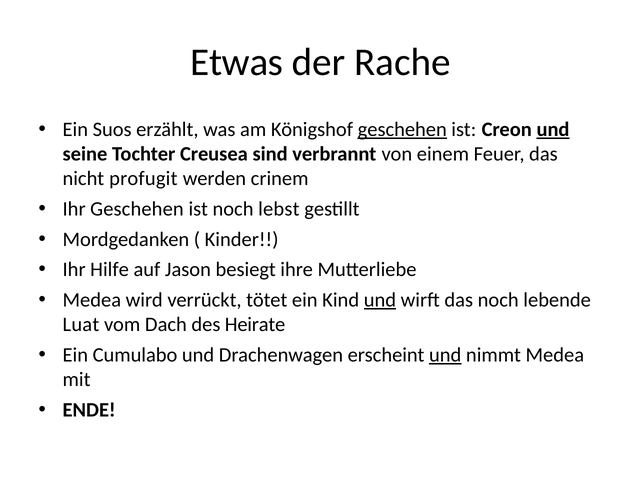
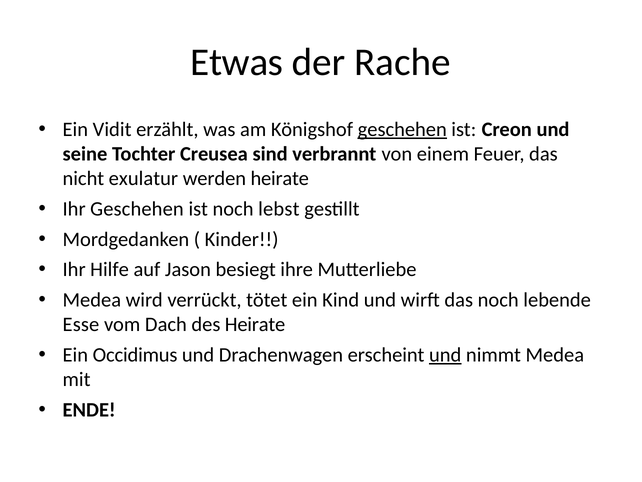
Suos: Suos -> Vidit (112, 129)
und underline: present -> none (553, 129)
profugit: profugit -> exulatur (143, 178)
werden crinem: crinem -> heirate (280, 178)
und underline: present -> none (380, 300)
Luat: Luat -> Esse (81, 324)
Cumulabo: Cumulabo -> Occidimus (135, 355)
